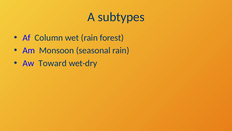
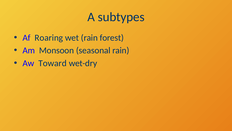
Column: Column -> Roaring (49, 38)
